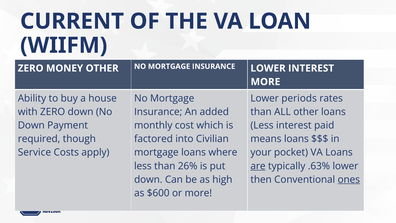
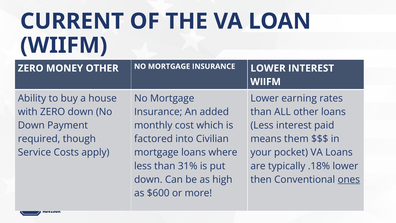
MORE: MORE -> WIIFM (266, 82)
periods: periods -> earning (299, 98)
means loans: loans -> them (296, 139)
26%: 26% -> 31% (188, 166)
are underline: present -> none (258, 166)
.63%: .63% -> .18% (319, 166)
